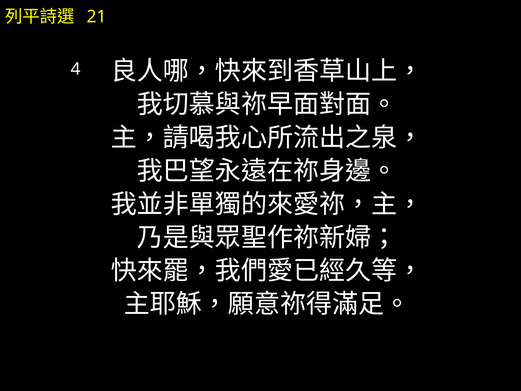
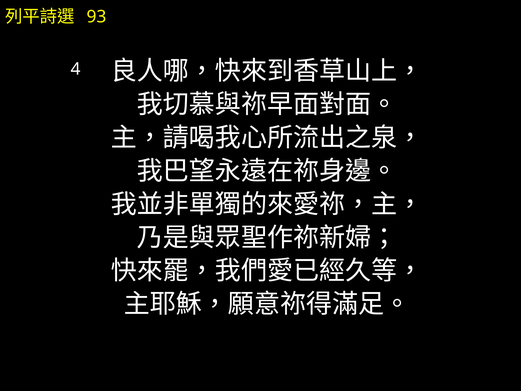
21: 21 -> 93 (96, 17)
